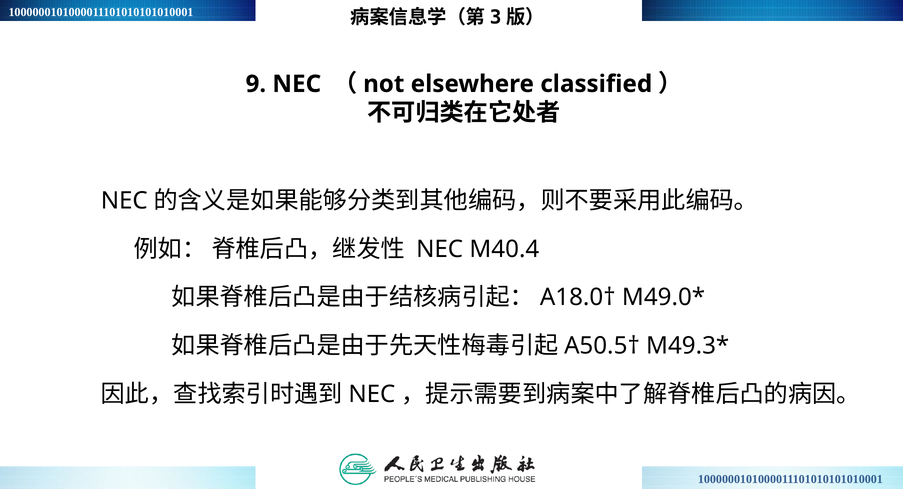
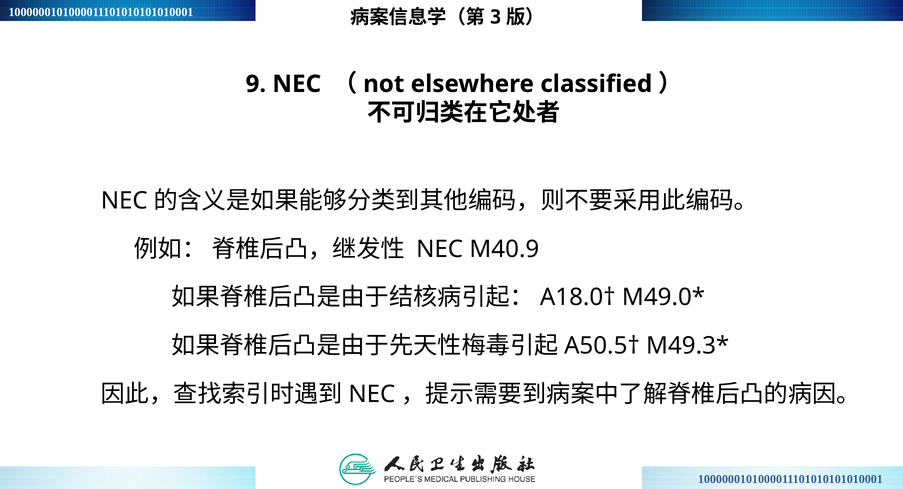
M40.4: M40.4 -> M40.9 (504, 249)
